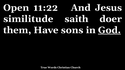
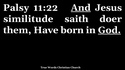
Open: Open -> Palsy (16, 8)
And underline: none -> present (81, 8)
sons: sons -> born (72, 30)
